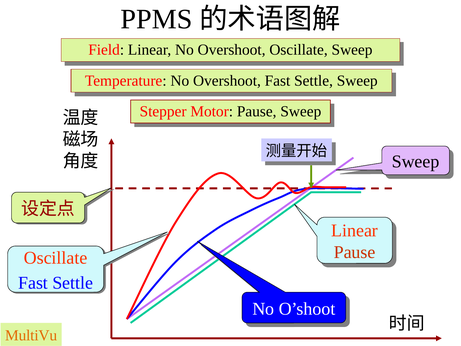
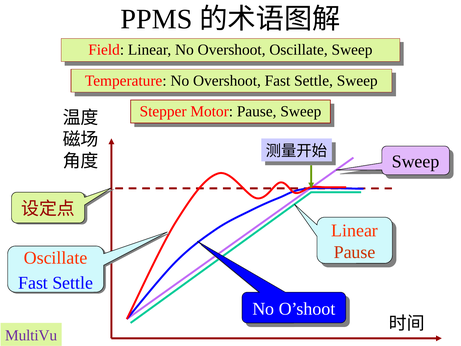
MultiVu colour: orange -> purple (31, 335)
